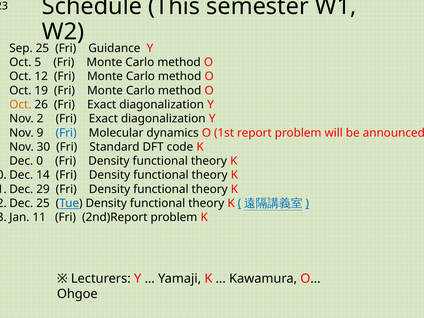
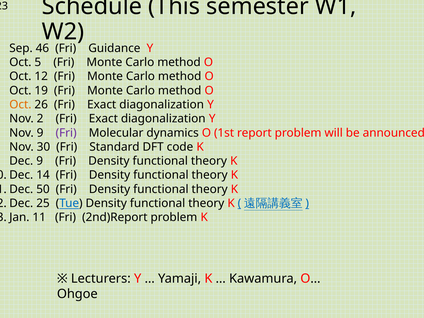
Sep 25: 25 -> 46 (42, 48)
Fri colour: blue -> purple (66, 133)
Dec 0: 0 -> 9 (40, 161)
29: 29 -> 50 (43, 189)
